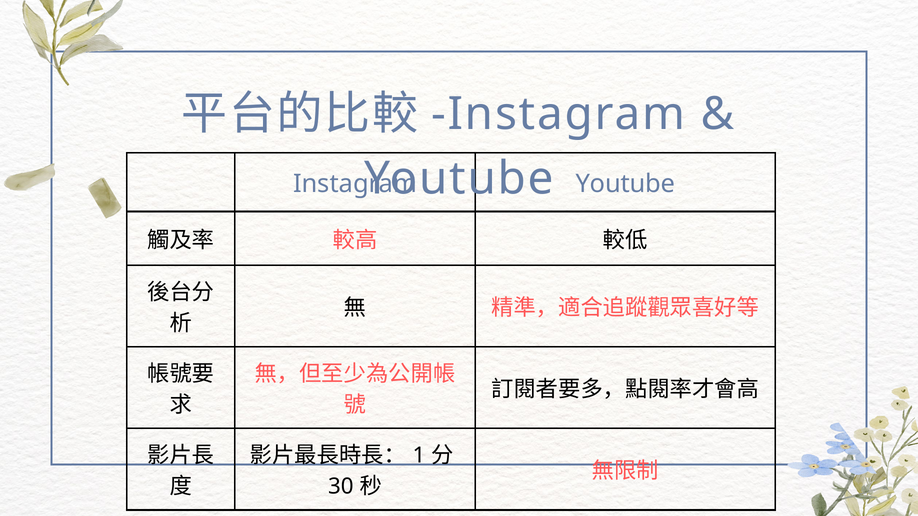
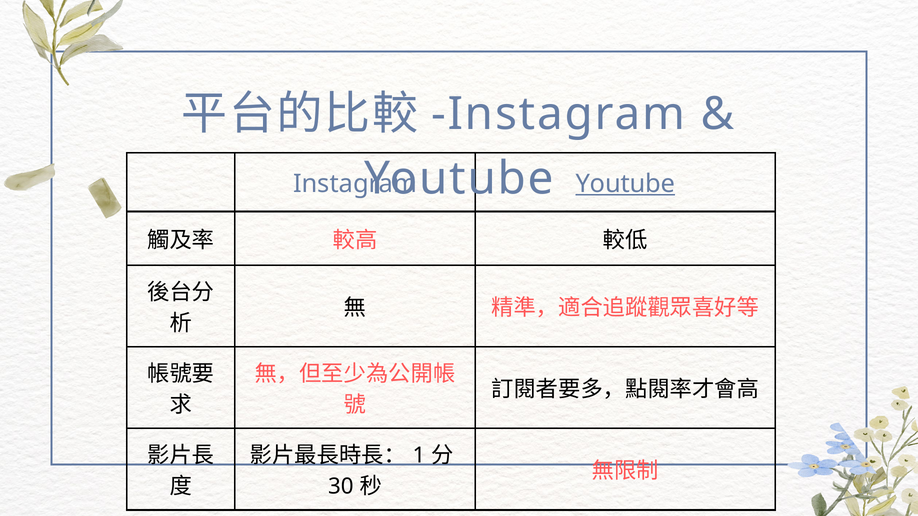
Youtube underline: none -> present (625, 184)
